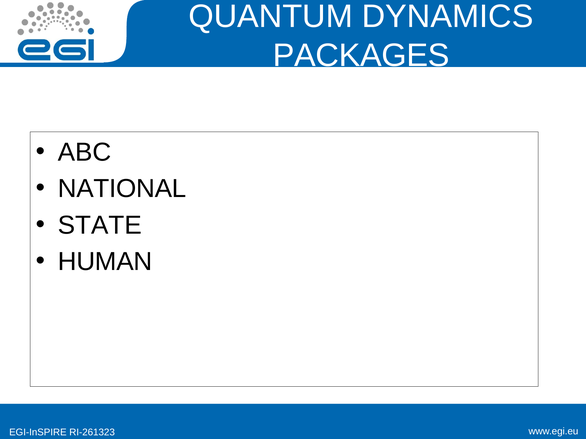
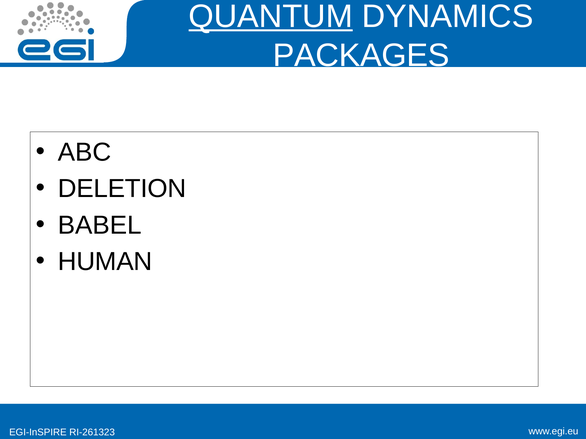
QUANTUM underline: none -> present (271, 16)
NATIONAL: NATIONAL -> DELETION (122, 189)
STATE: STATE -> BABEL (100, 225)
